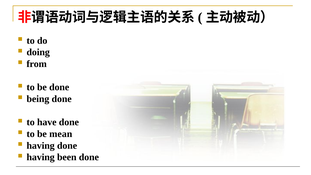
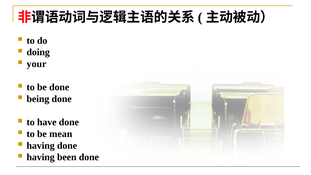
from: from -> your (37, 64)
